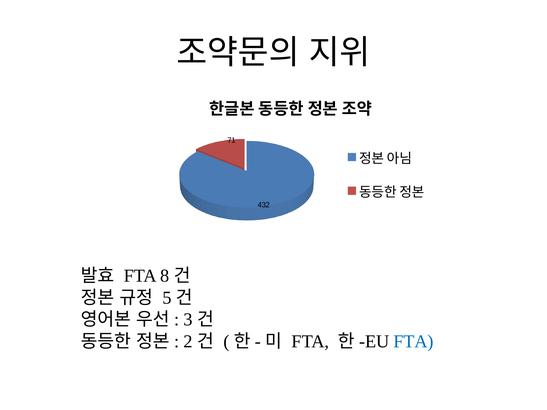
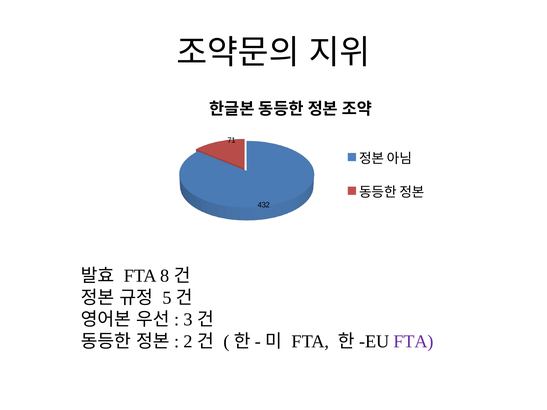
FTA colour: blue -> purple (414, 342)
